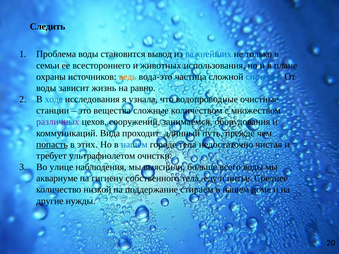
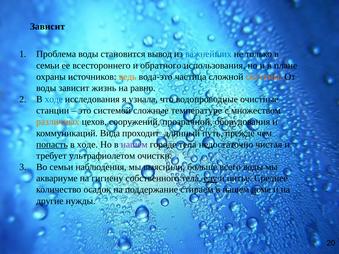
Следить: Следить -> Зависит (47, 27)
животных: животных -> обратного (161, 65)
системы colour: blue -> orange (264, 77)
вещества: вещества -> системой (112, 111)
количеством: количеством -> температуре (197, 111)
различных colour: purple -> orange (58, 122)
занимаемся: занимаемся -> прозрачной (187, 122)
этих: этих -> ходе (87, 145)
нашем colour: blue -> purple (134, 145)
Во улице: улице -> семьи (61, 167)
еду underline: none -> present (210, 179)
низкой: низкой -> осадок (97, 190)
